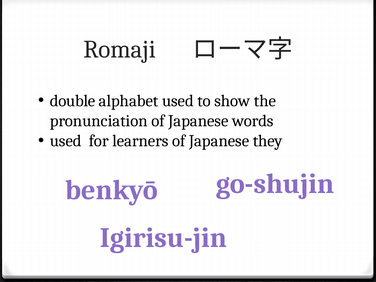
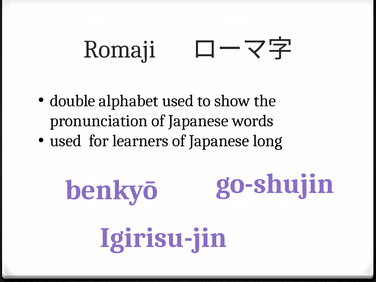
they: they -> long (268, 141)
